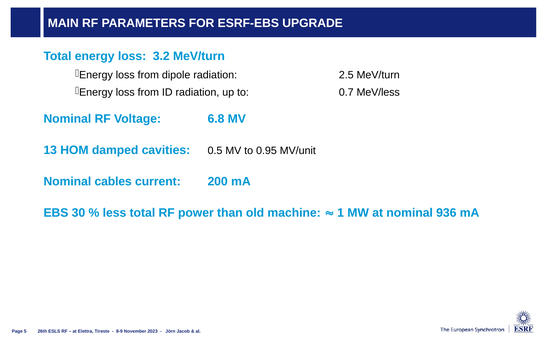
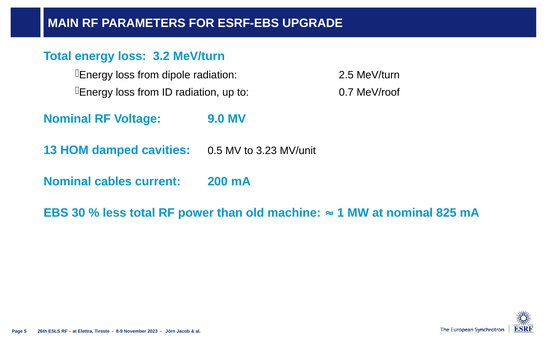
MeV/less: MeV/less -> MeV/roof (378, 92)
6.8: 6.8 -> 9.0 (216, 119)
0.95: 0.95 -> 3.23 (266, 151)
936: 936 -> 825 (446, 213)
